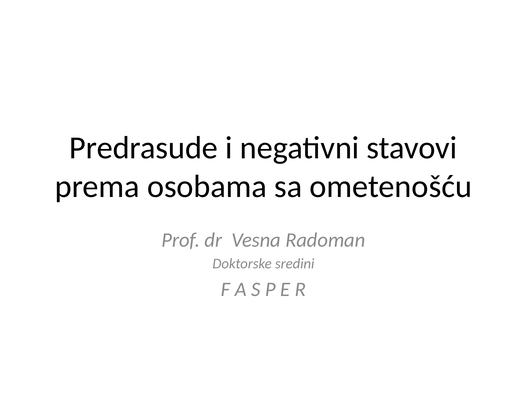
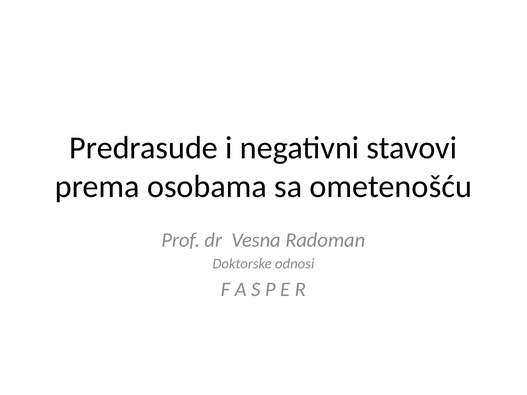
sredini: sredini -> odnosi (295, 264)
